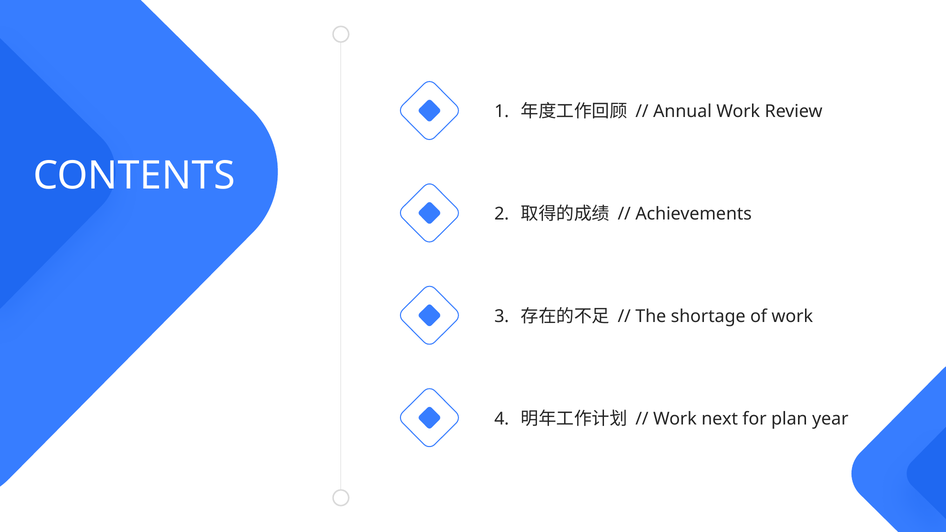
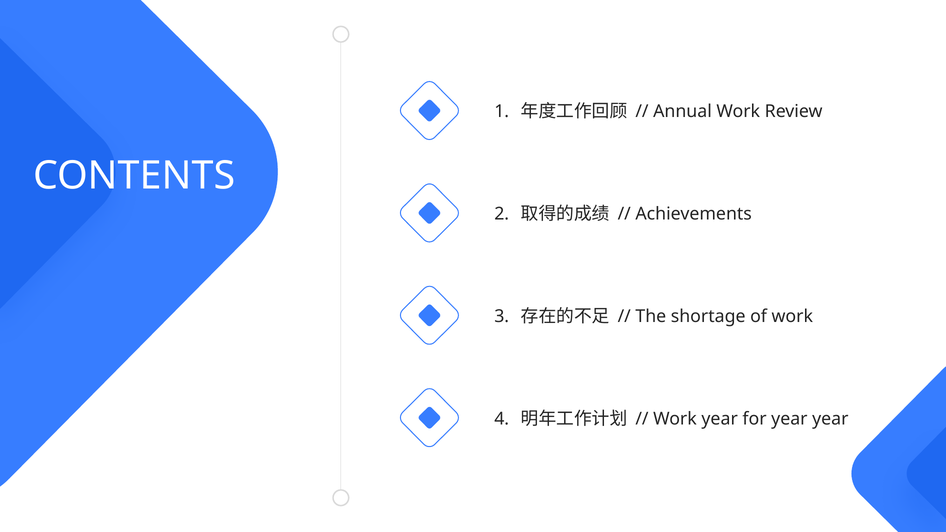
Work next: next -> year (720, 419)
for plan: plan -> year (789, 419)
